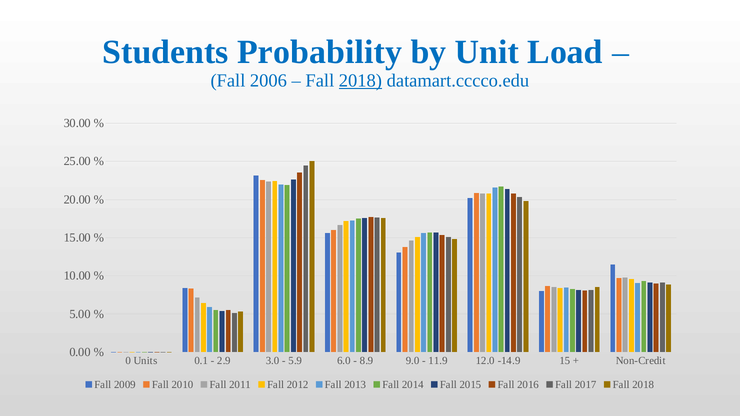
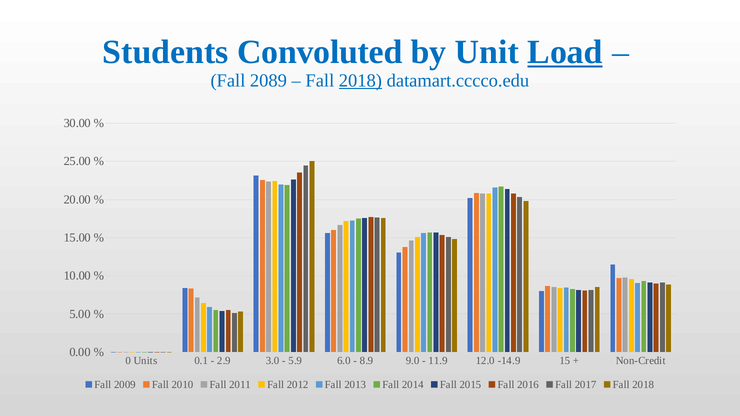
Probability: Probability -> Convoluted (320, 52)
Load underline: none -> present (565, 52)
2006: 2006 -> 2089 (268, 81)
